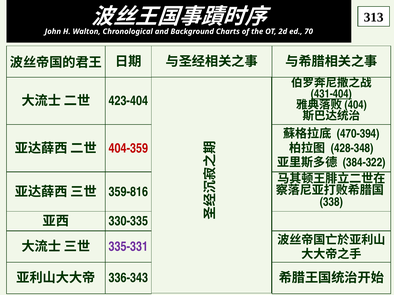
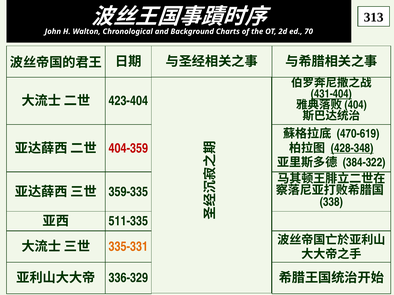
470-394: 470-394 -> 470-619 (358, 134)
428-348 underline: none -> present (352, 148)
359-816: 359-816 -> 359-335 (128, 192)
330-335: 330-335 -> 511-335 (128, 221)
335-331 colour: purple -> orange (128, 247)
336-343: 336-343 -> 336-329 (128, 278)
